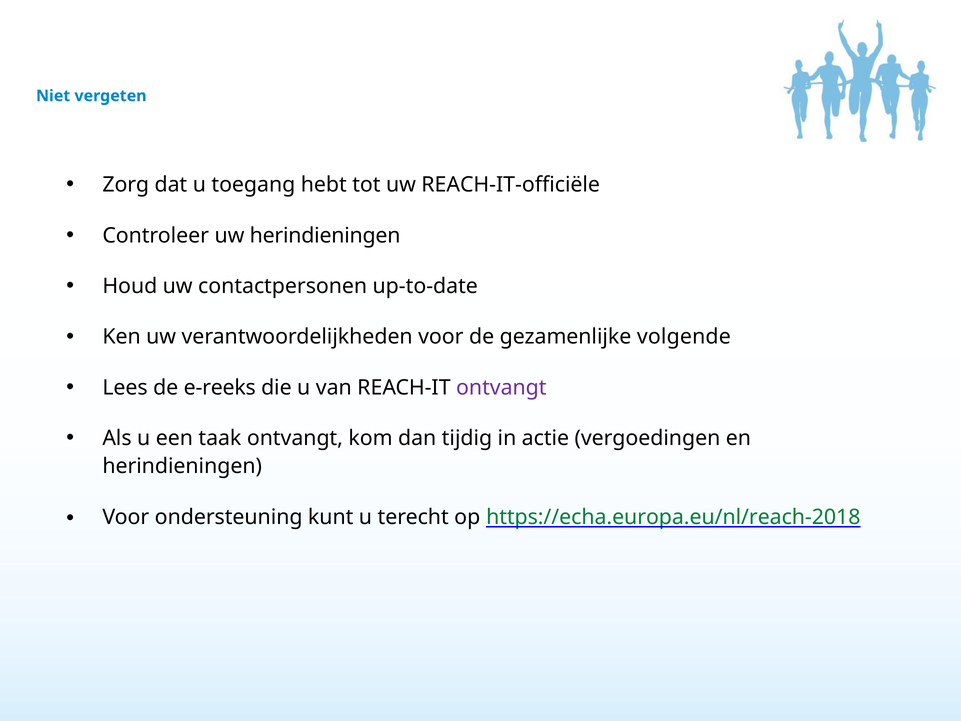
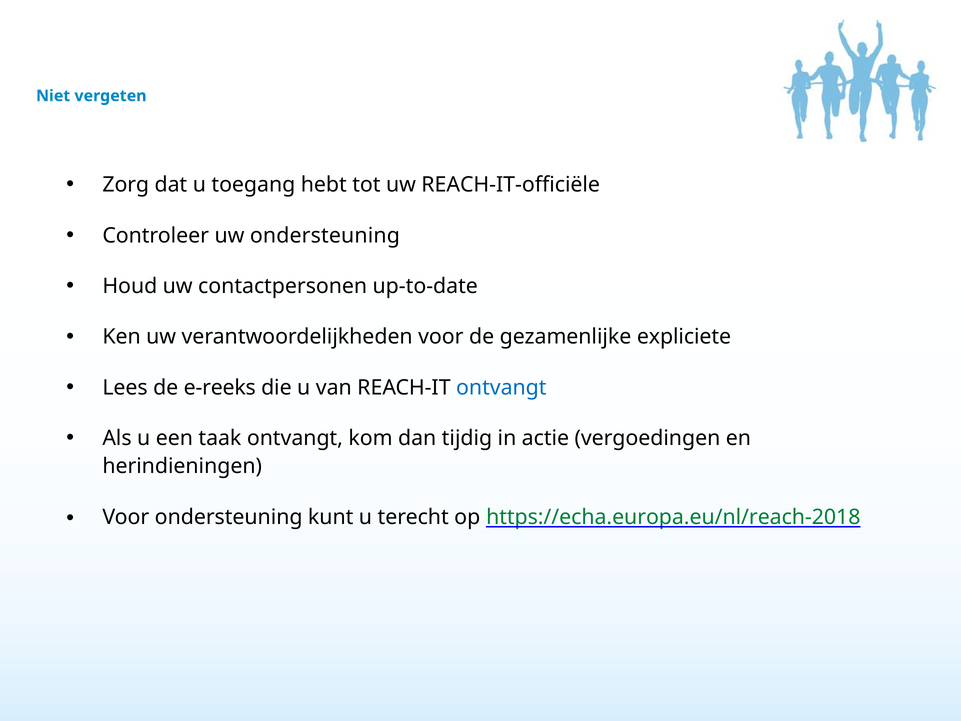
uw herindieningen: herindieningen -> ondersteuning (325, 235)
volgende: volgende -> expliciete (684, 337)
ontvangt colour: purple -> blue (501, 388)
